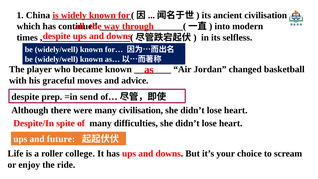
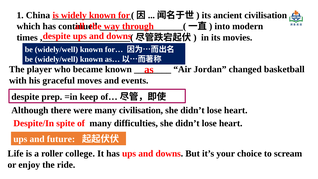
selfless: selfless -> movies (238, 38)
advice: advice -> events (135, 80)
send: send -> keep (89, 97)
